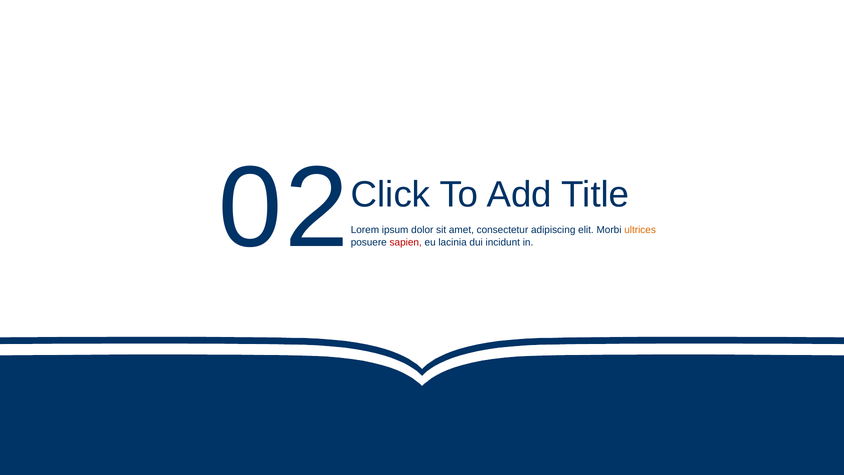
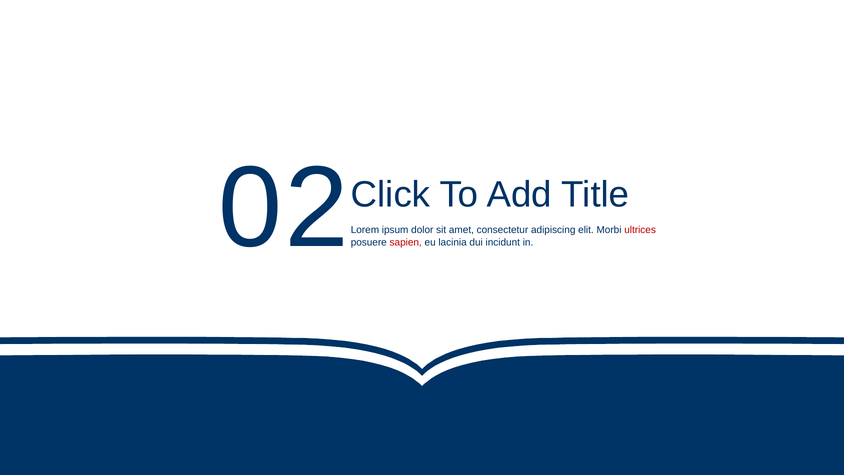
ultrices colour: orange -> red (640, 230)
